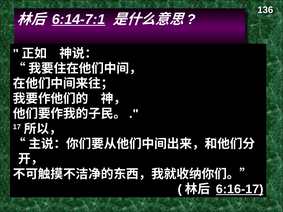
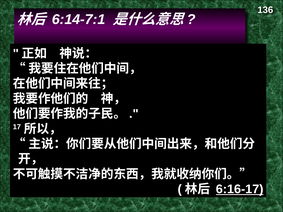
6:14-7:1 underline: present -> none (79, 19)
